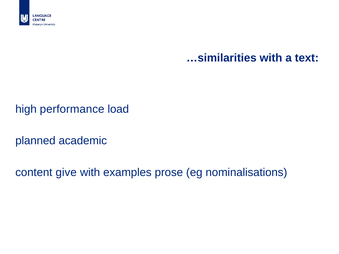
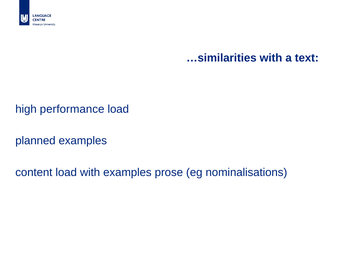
planned academic: academic -> examples (83, 141)
content give: give -> load (66, 173)
